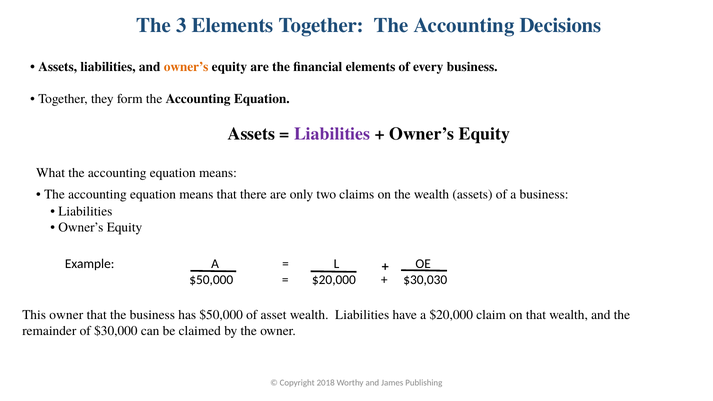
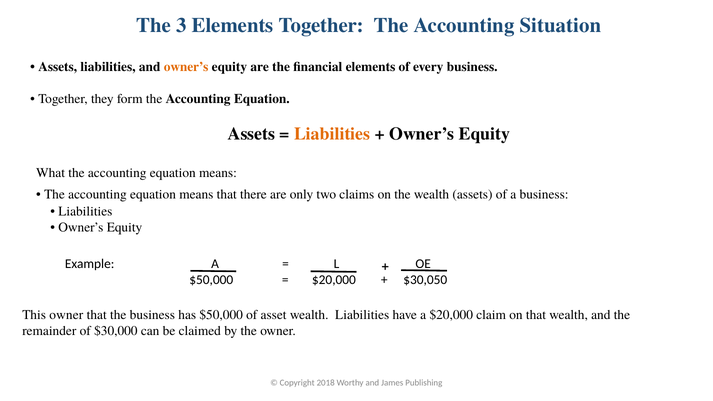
Decisions: Decisions -> Situation (560, 25)
Liabilities colour: purple -> orange (332, 134)
$30,030: $30,030 -> $30,050 (425, 280)
